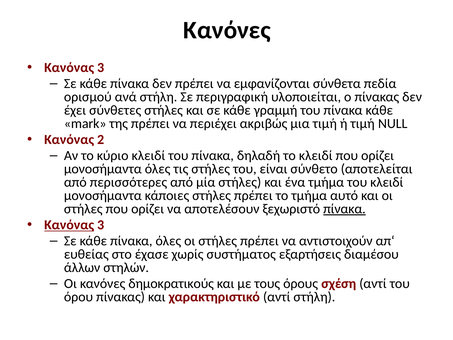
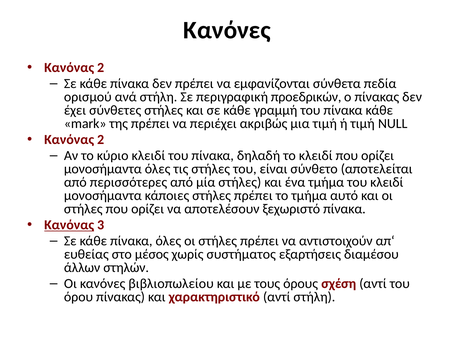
Kανόνας 3: 3 -> 2 (101, 68)
υλοποιείται: υλοποιείται -> προεδρικών (306, 97)
πίνακα underline: present -> none (344, 209)
έχασε: έχασε -> μέσος (152, 254)
δημοκρατικούς: δημοκρατικούς -> βιβλιοπωλείου (171, 283)
